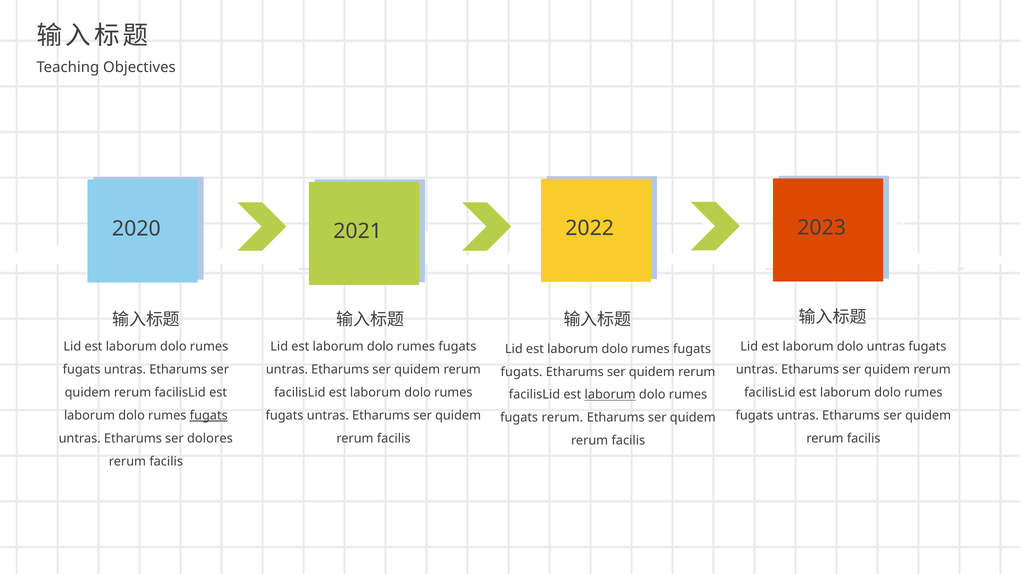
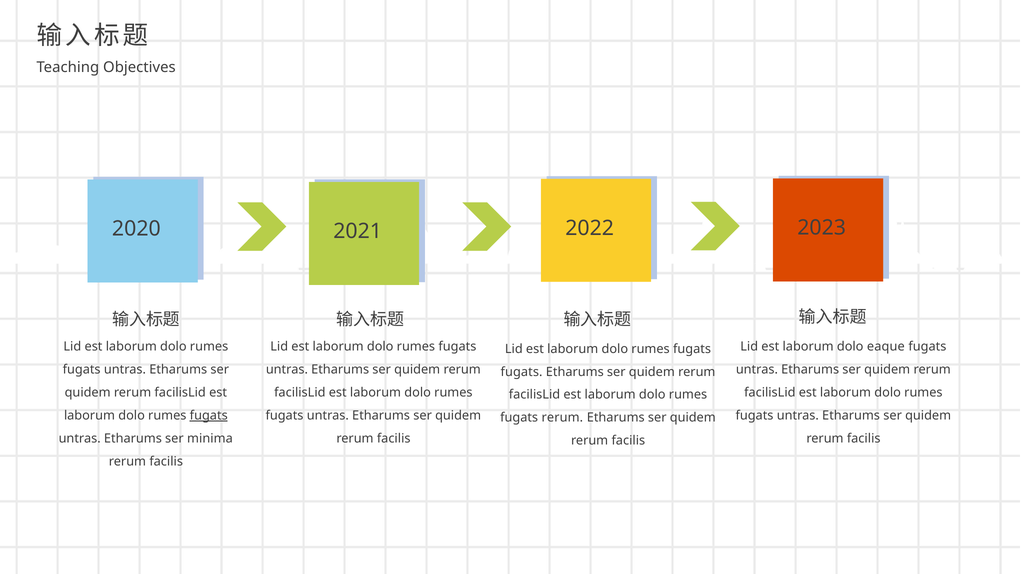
dolo untras: untras -> eaque (886, 347)
laborum underline: present -> none (610, 395)
dolores: dolores -> minima (210, 439)
